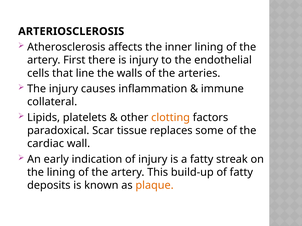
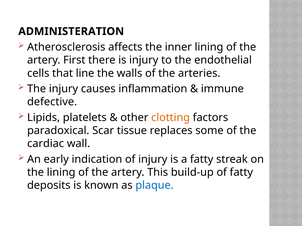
ARTERIOSCLEROSIS: ARTERIOSCLEROSIS -> ADMINISTERATION (71, 31)
collateral: collateral -> defective (52, 102)
plaque colour: orange -> blue (155, 186)
